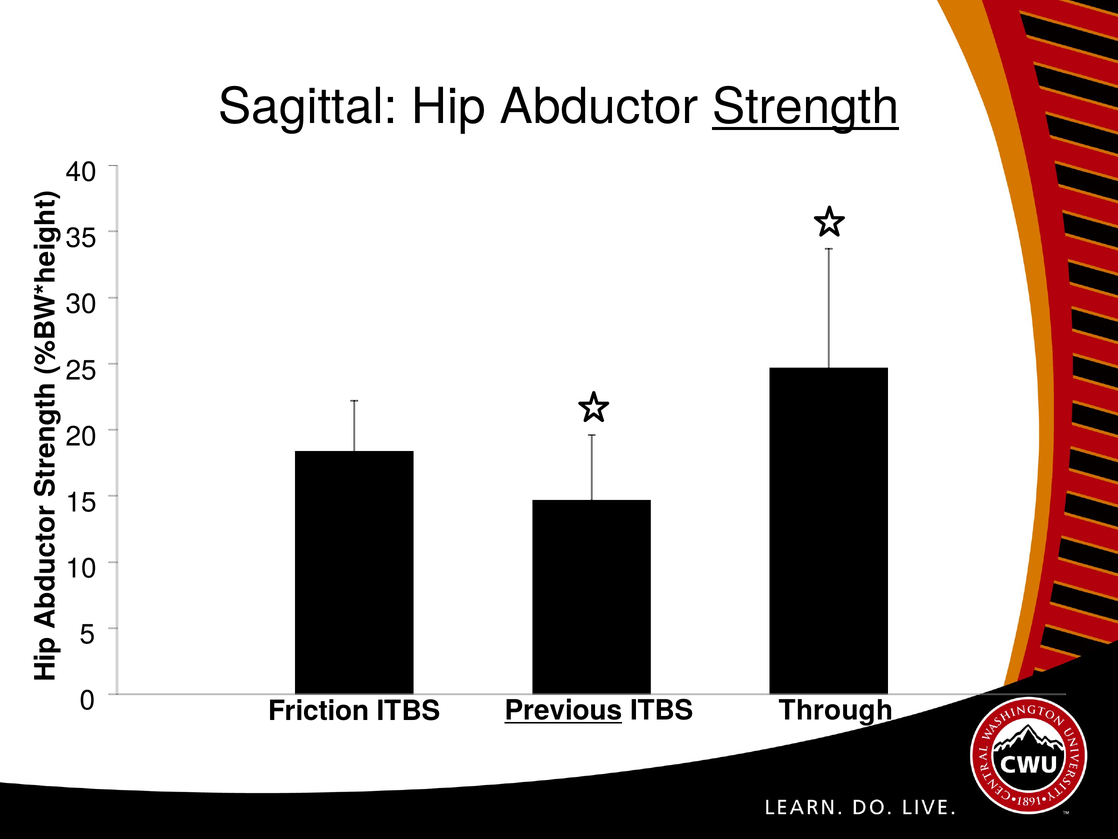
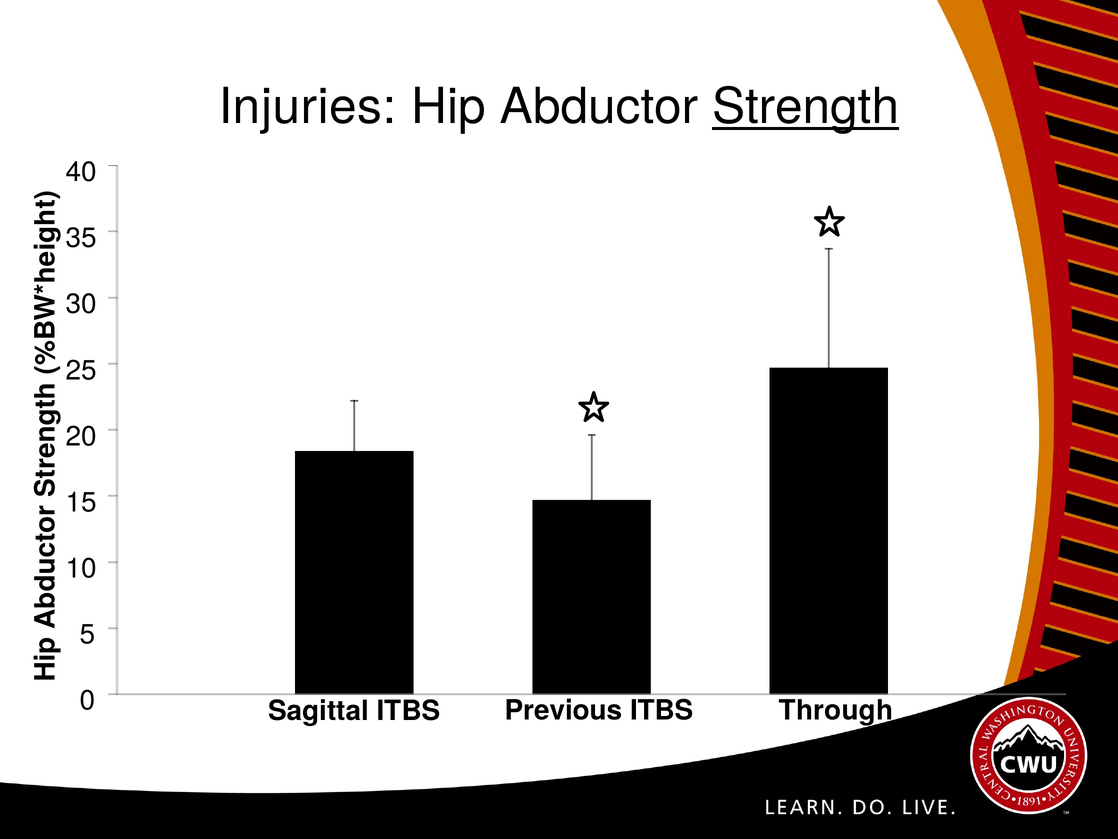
Sagittal: Sagittal -> Injuries (308, 107)
Friction: Friction -> Sagittal (319, 711)
Previous underline: present -> none (563, 710)
